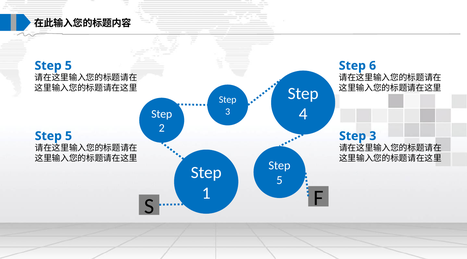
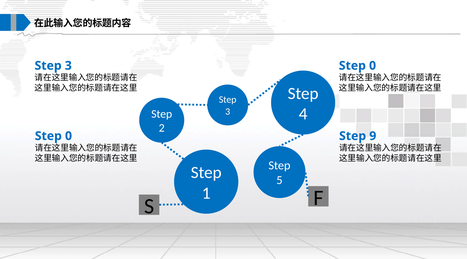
5: 5 -> 3 (68, 66)
6: 6 -> 0 (373, 66)
5: 5 -> 0 (69, 136)
3: 3 -> 9 (373, 136)
